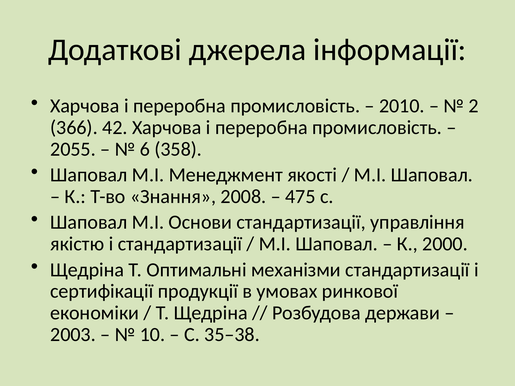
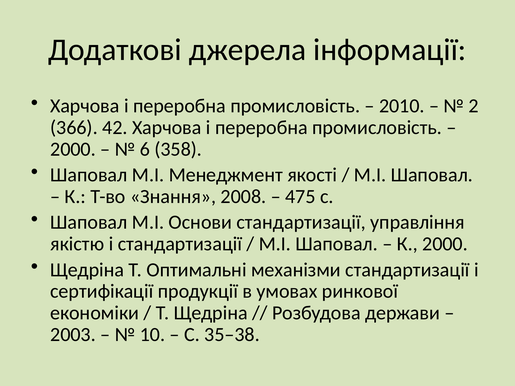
2055: 2055 -> 2000 (73, 149)
